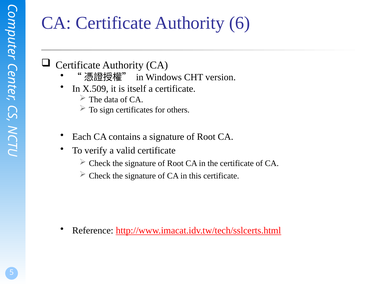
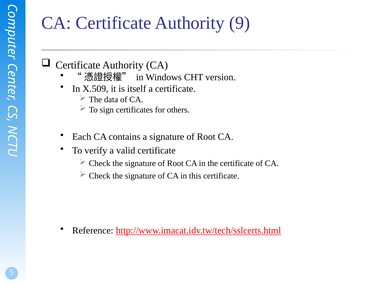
6: 6 -> 9 (240, 23)
